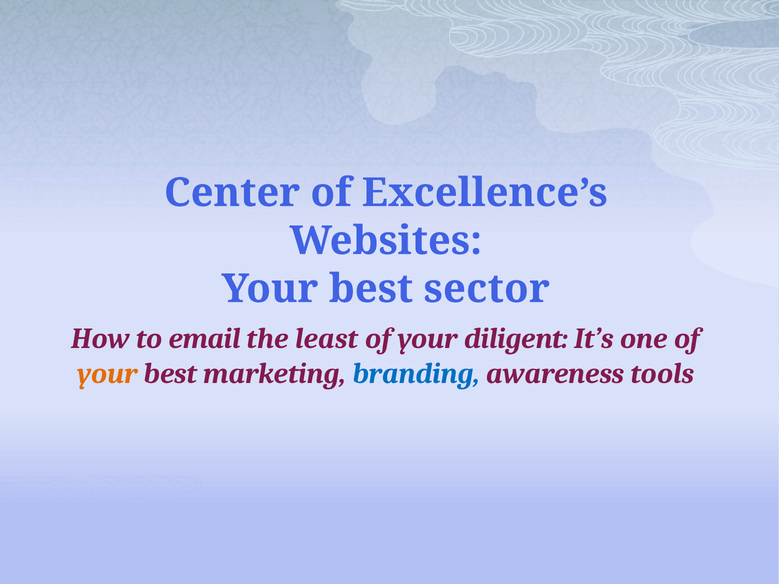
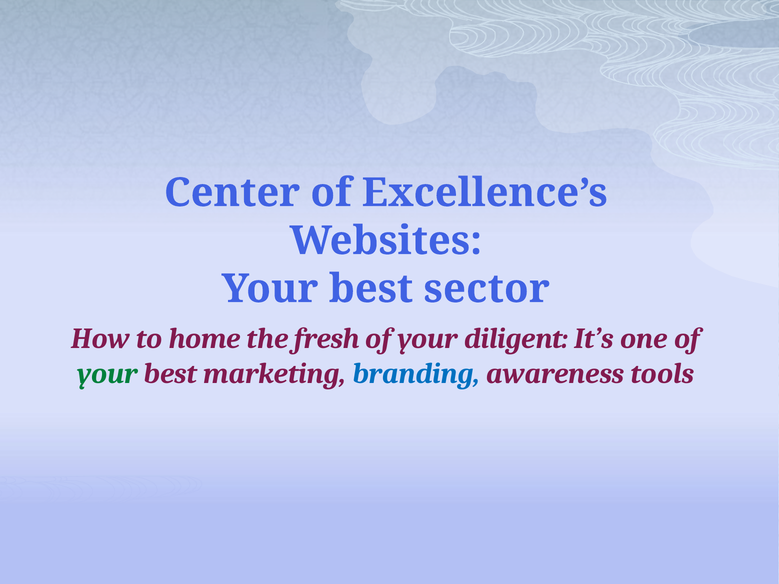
email: email -> home (205, 339)
least: least -> fresh (327, 339)
your colour: orange -> green (107, 374)
